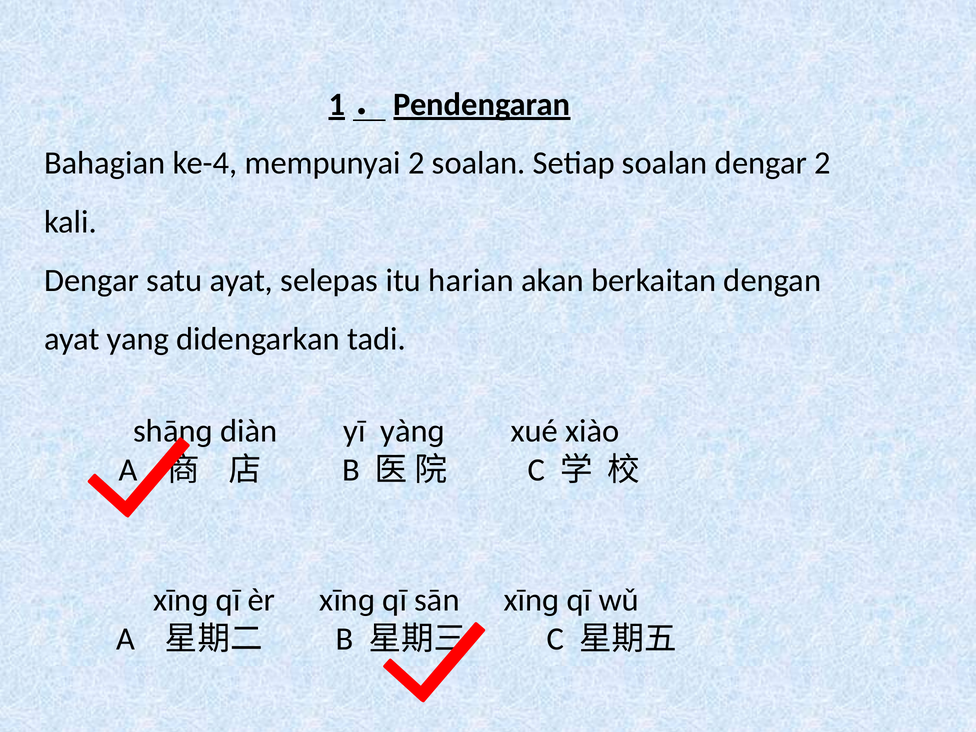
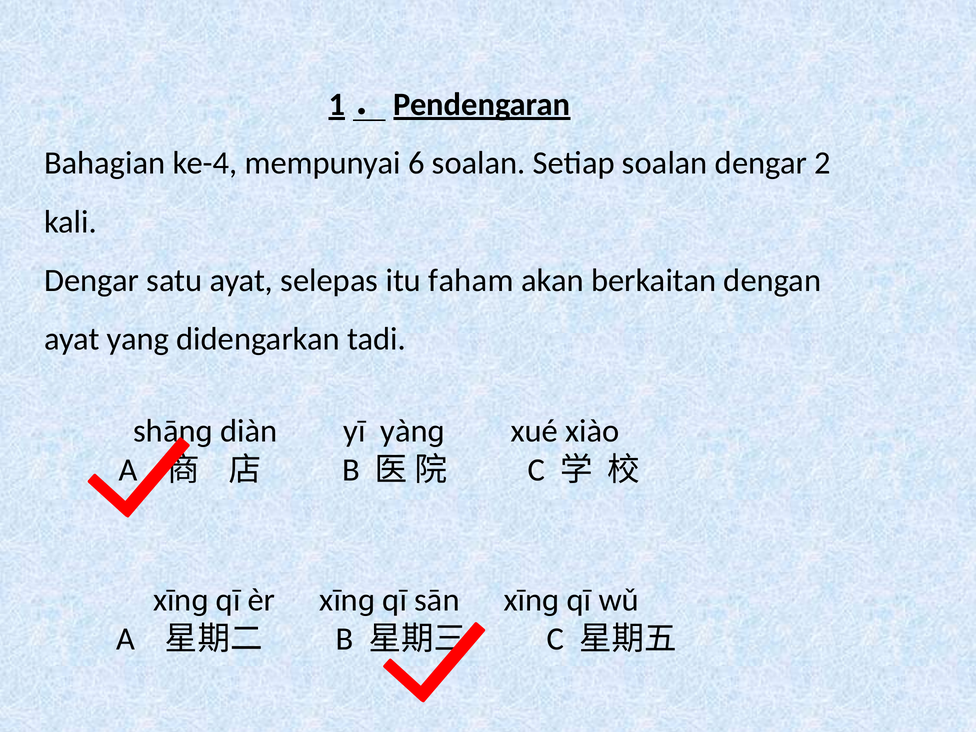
mempunyai 2: 2 -> 6 (416, 163)
harian: harian -> faham (471, 280)
